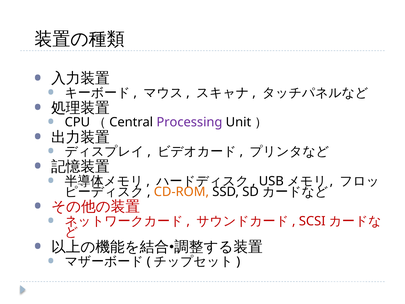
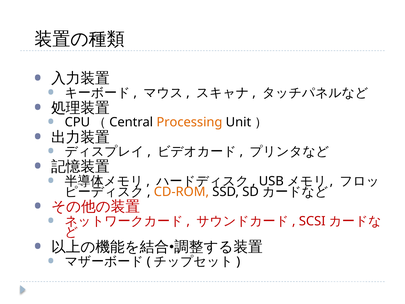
Processing colour: purple -> orange (189, 122)
